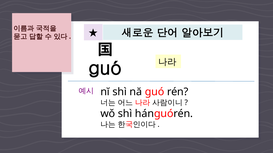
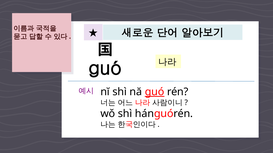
guó underline: none -> present (155, 92)
